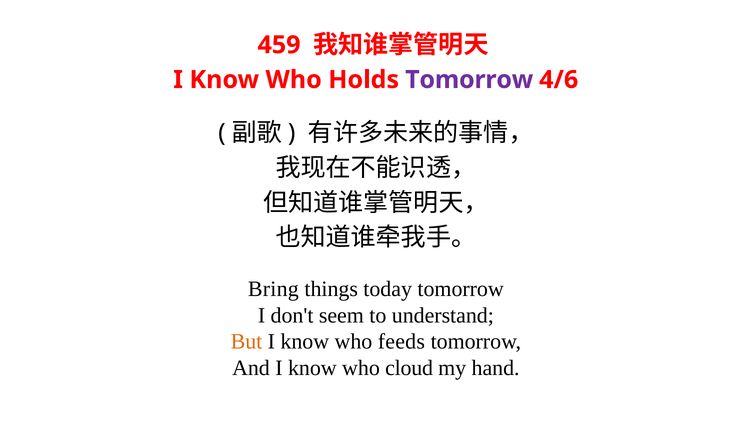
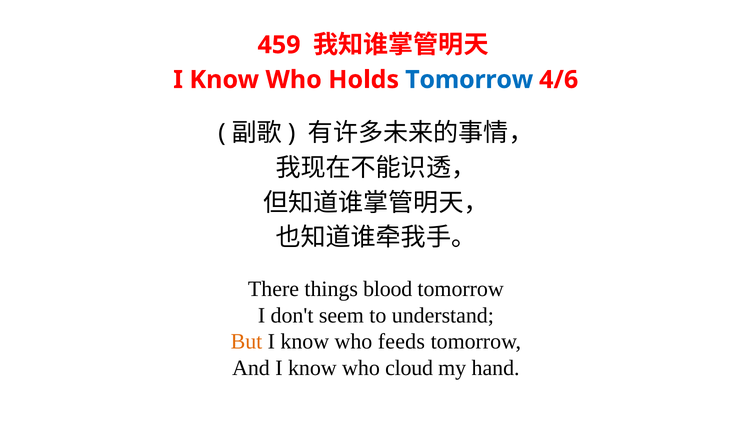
Tomorrow colour: purple -> blue (469, 80)
Bring: Bring -> There (274, 289)
today: today -> blood (388, 289)
